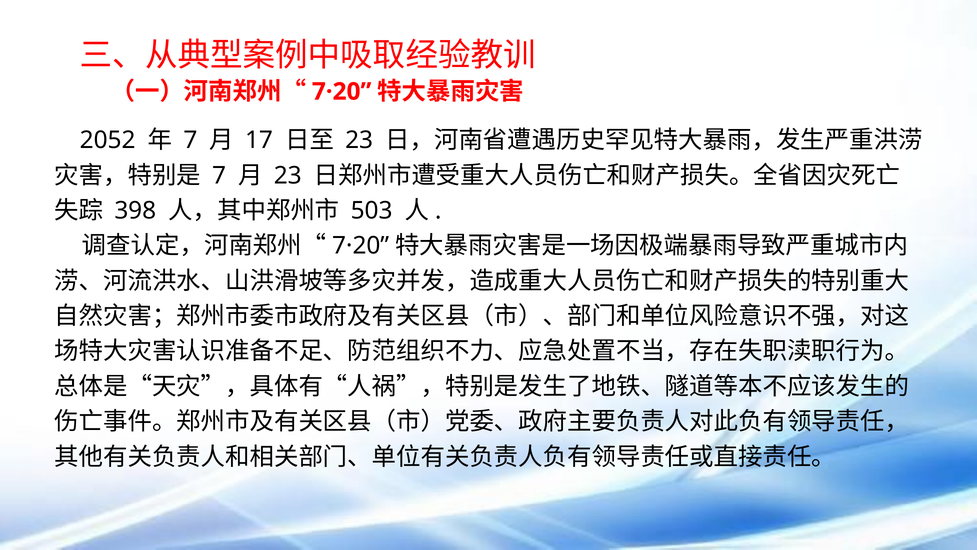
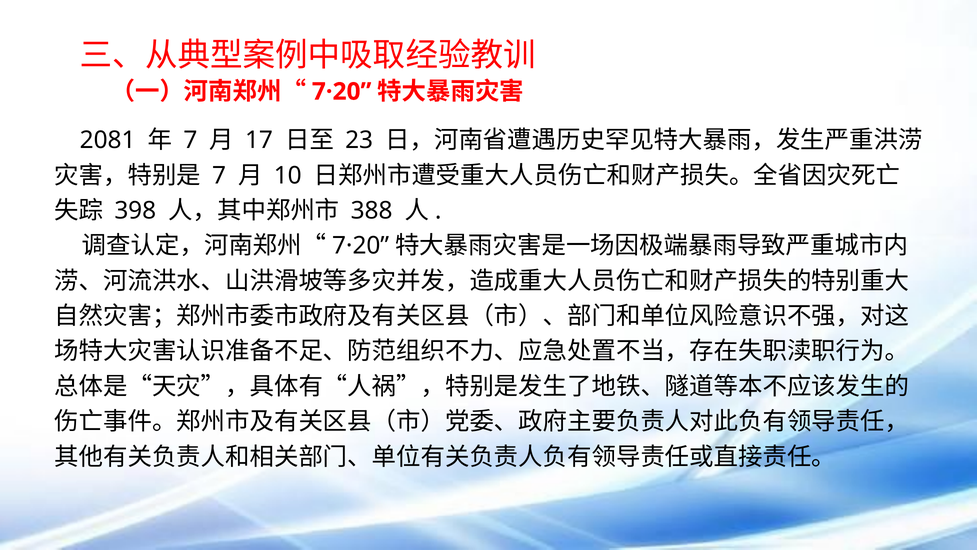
2052: 2052 -> 2081 (108, 140)
23: 23 -> 10 (288, 175)
503: 503 -> 388 (372, 211)
